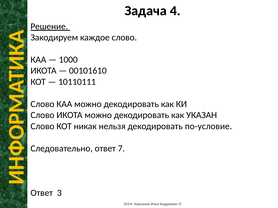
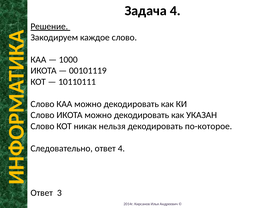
00101610: 00101610 -> 00101119 (88, 71)
по-условие: по-условие -> по-которое (209, 127)
ответ 7: 7 -> 4 (121, 149)
